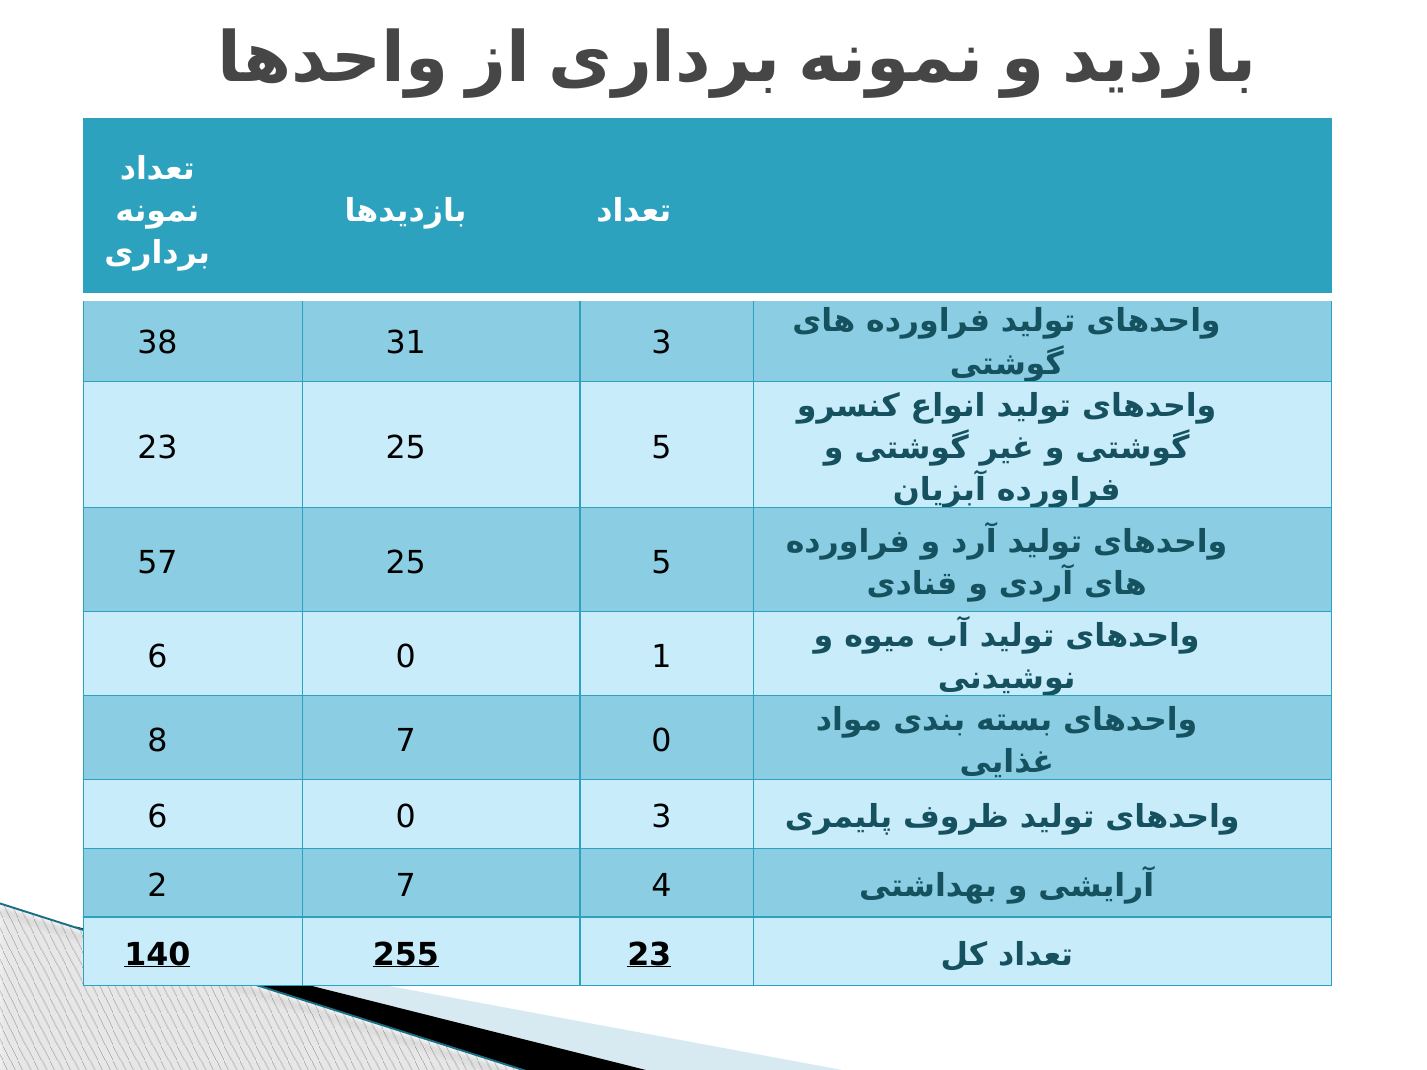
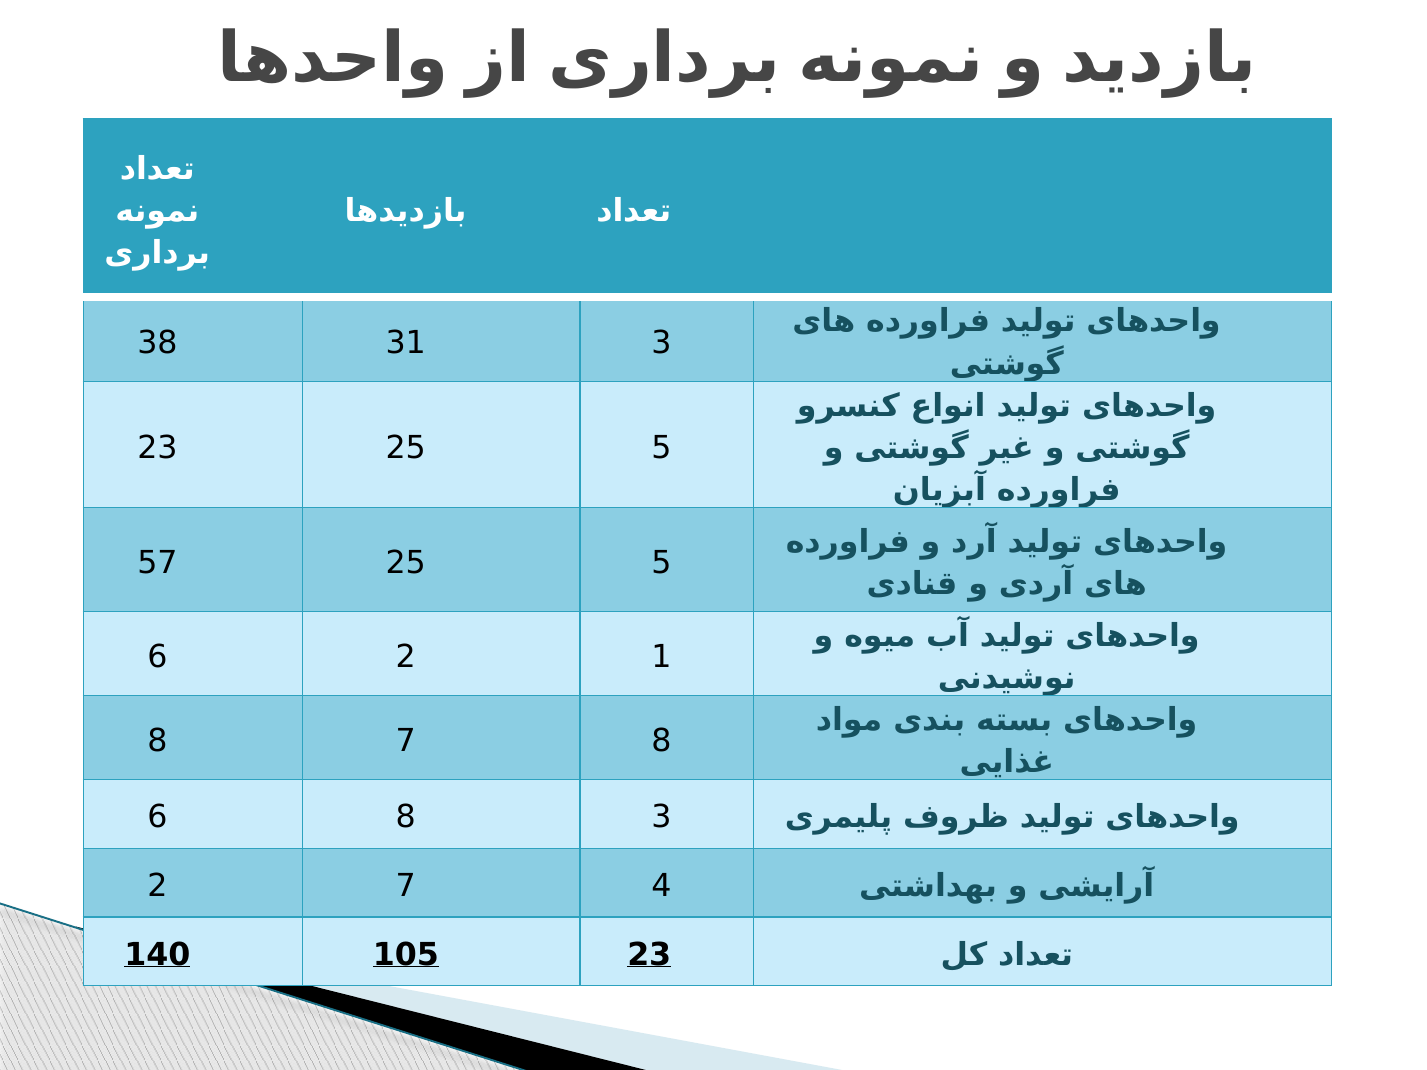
0: 0 -> 2 (406, 657)
7 0: 0 -> 8 (661, 741)
0: 0 -> 8 (406, 817)
255: 255 -> 105 (406, 955)
